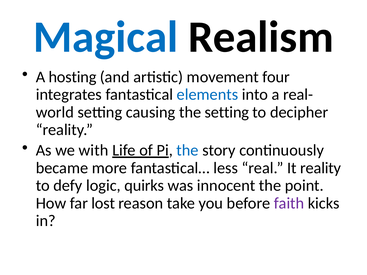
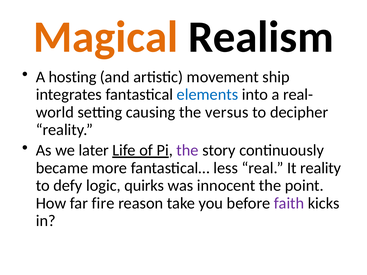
Magical colour: blue -> orange (106, 37)
four: four -> ship (276, 77)
the setting: setting -> versus (227, 112)
with: with -> later (94, 150)
the colour: blue -> purple (188, 150)
lost: lost -> fire (103, 203)
